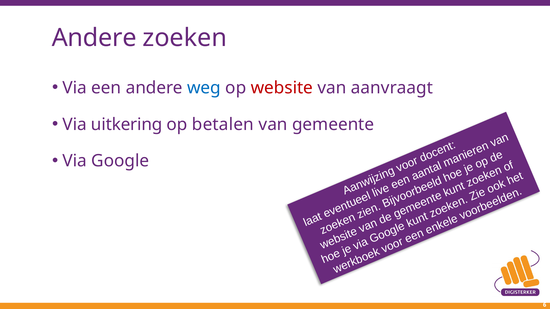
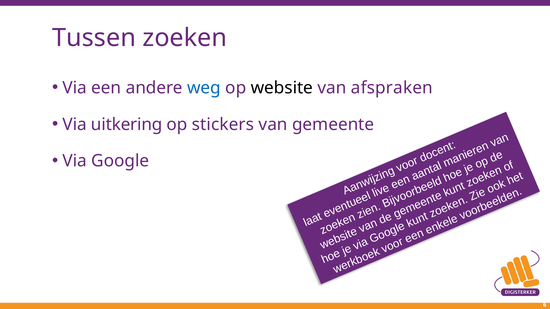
Andere: Andere -> Tussen (94, 38)
website colour: red -> black (282, 88)
aanvraagt: aanvraagt -> afspraken (392, 88)
betalen: betalen -> stickers (223, 125)
